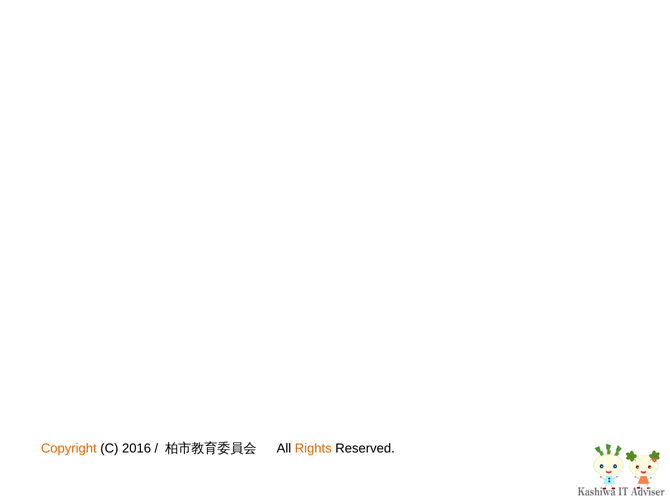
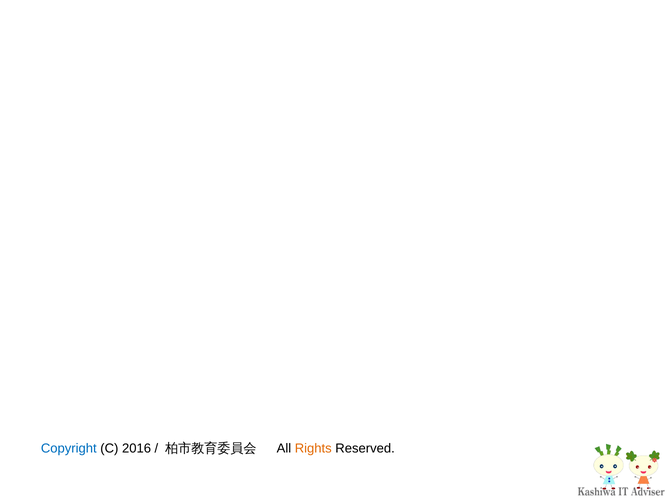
Copyright colour: orange -> blue (69, 448)
